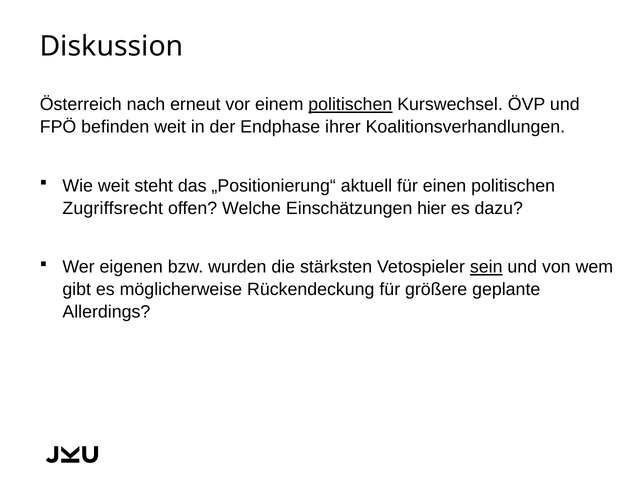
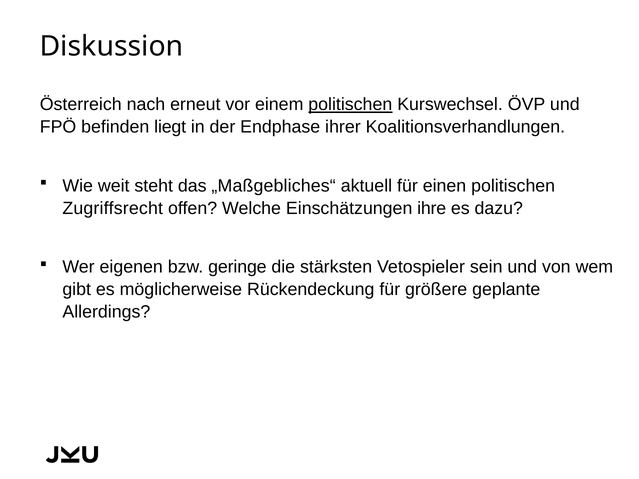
befinden weit: weit -> liegt (170, 127)
„Positionierung“: „Positionierung“ -> „Maßgebliches“ (274, 186)
hier: hier -> ihre (432, 208)
wurden: wurden -> geringe (237, 267)
sein underline: present -> none (486, 267)
